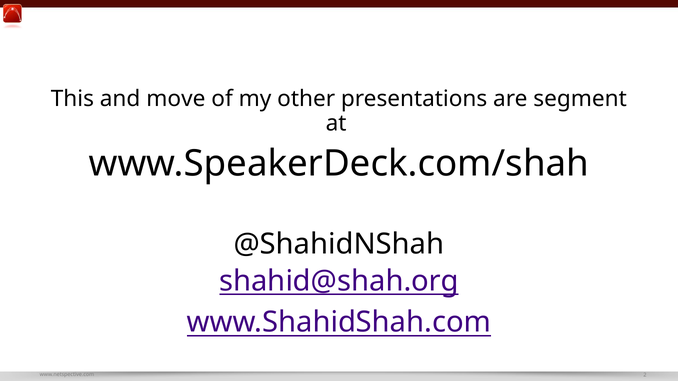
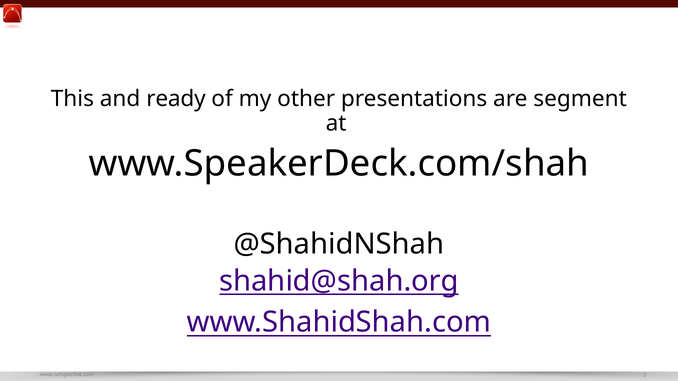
move: move -> ready (176, 99)
